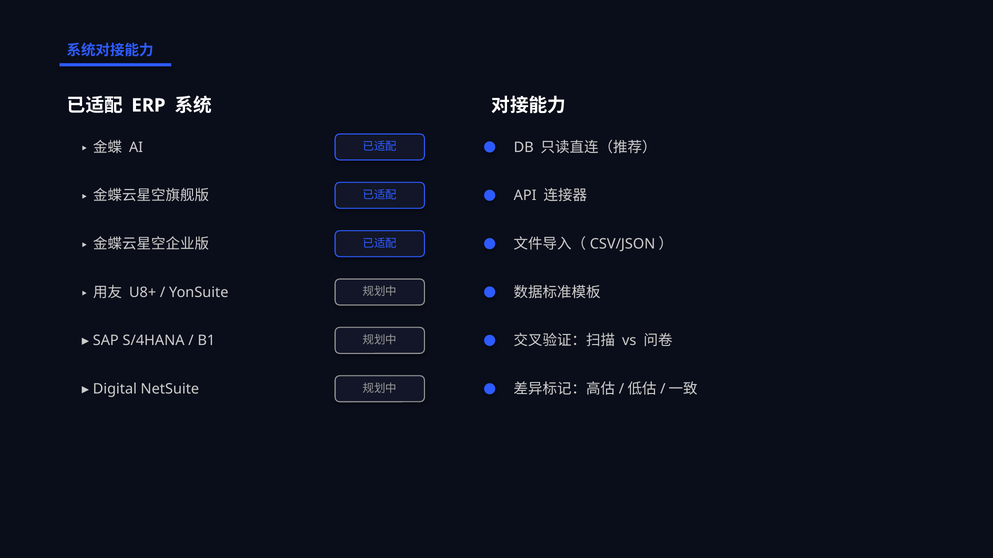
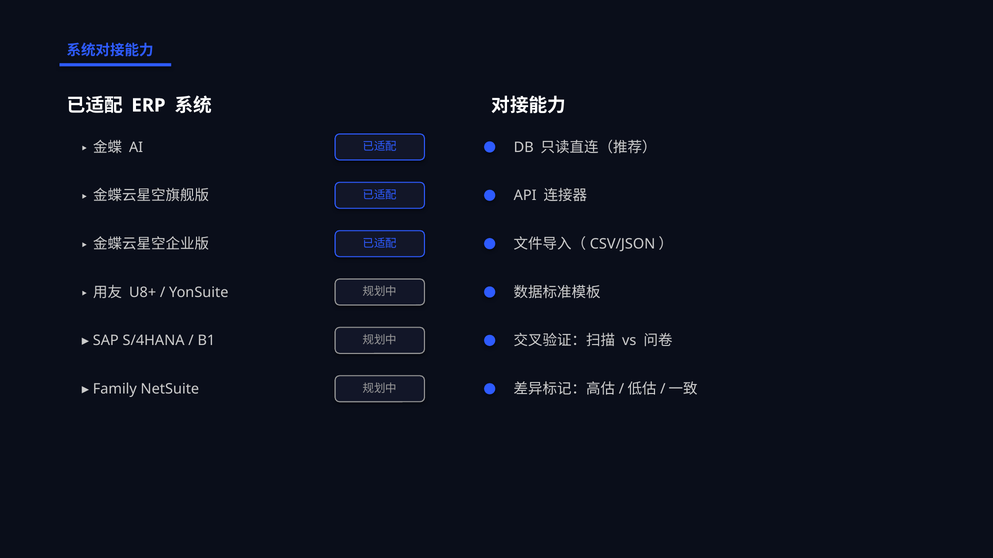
Digital: Digital -> Family (115, 389)
